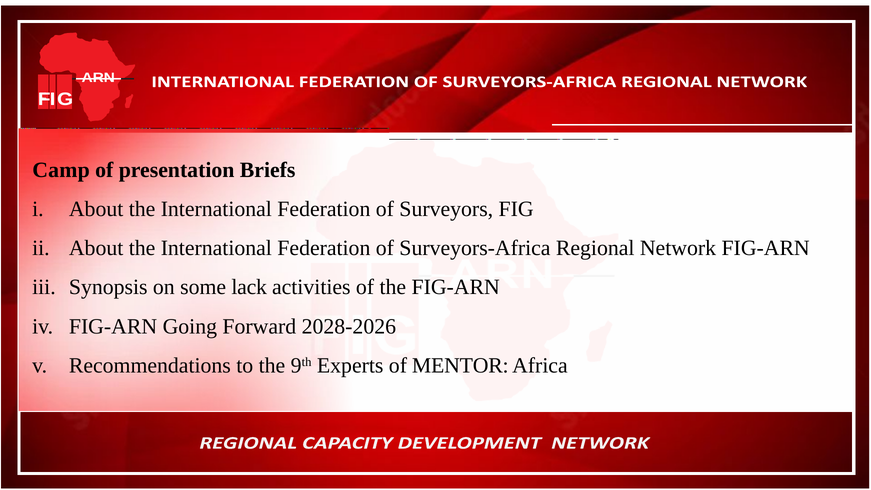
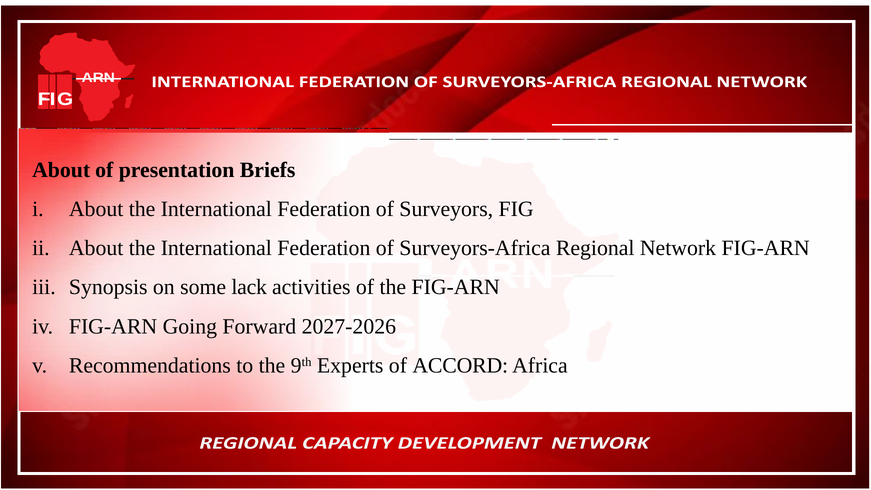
Camp: Camp -> About (61, 170)
2028-2026: 2028-2026 -> 2027-2026 (349, 326)
MENTOR: MENTOR -> ACCORD (460, 365)
